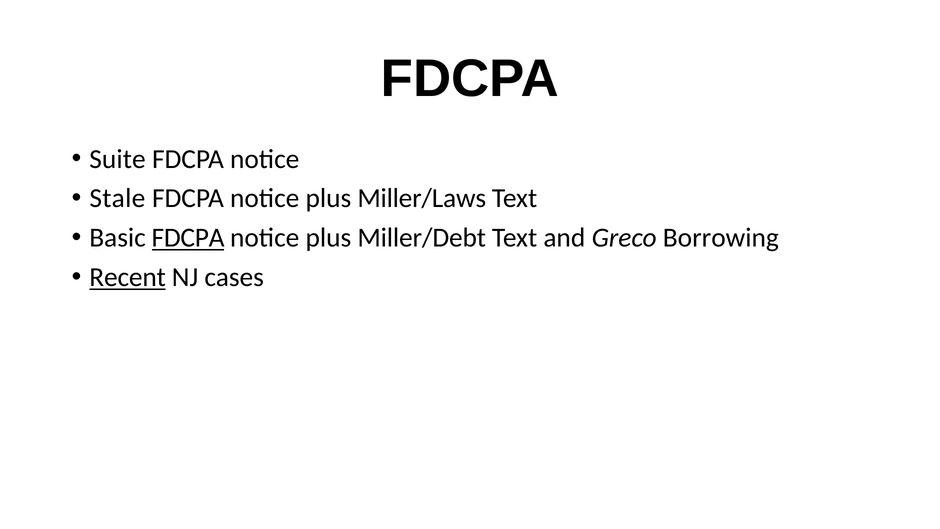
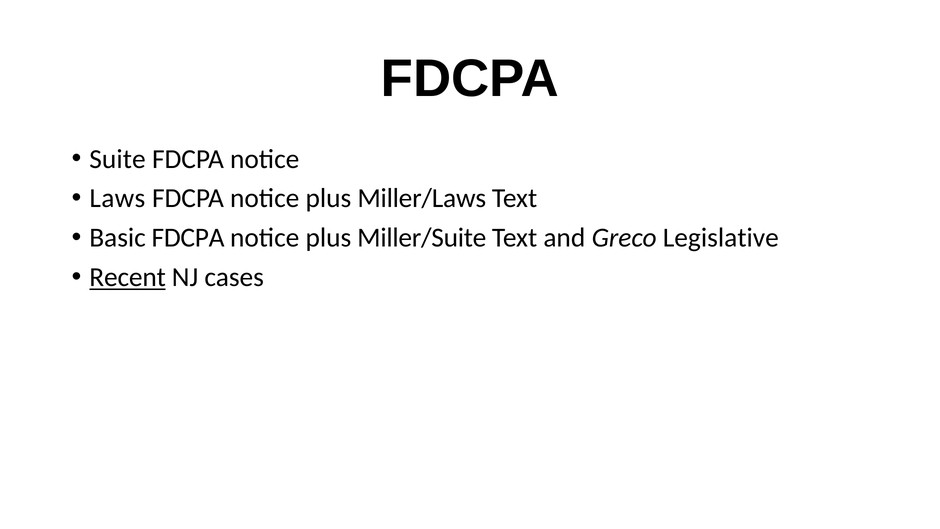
Stale: Stale -> Laws (117, 198)
FDCPA underline: present -> none (188, 238)
Miller/Debt: Miller/Debt -> Miller/Suite (422, 238)
Borrowing: Borrowing -> Legislative (721, 238)
